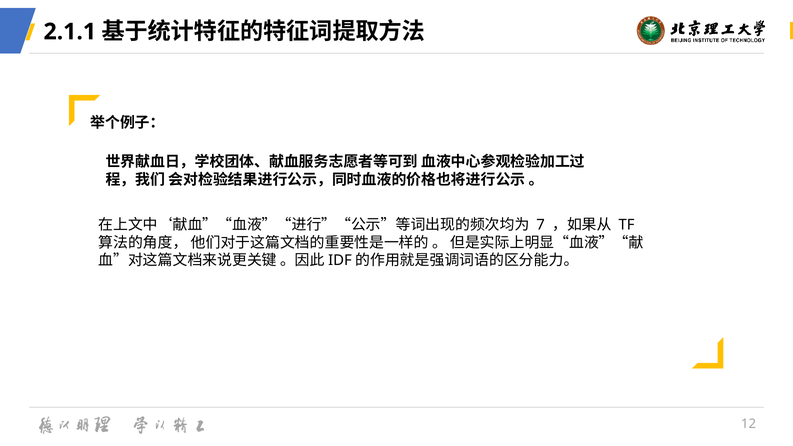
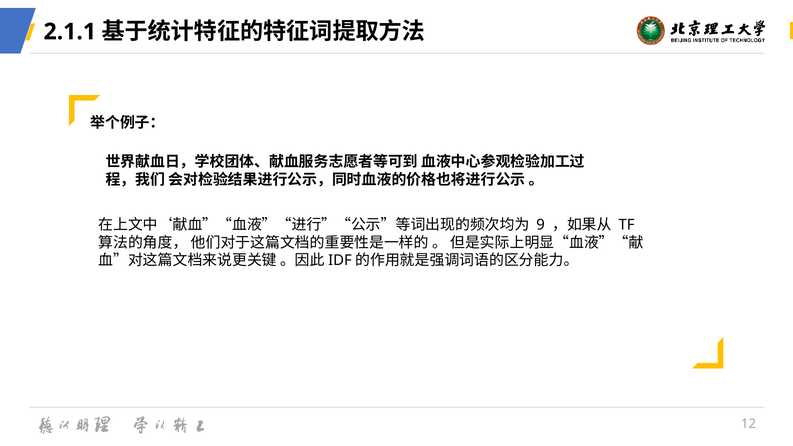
7: 7 -> 9 (541, 225)
